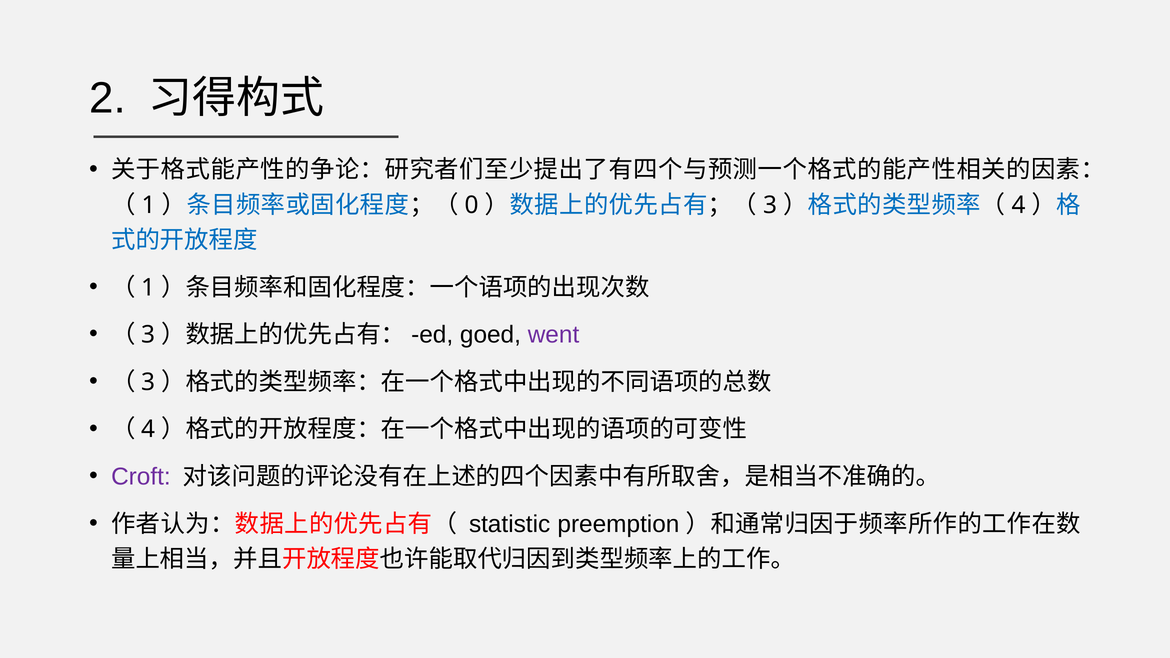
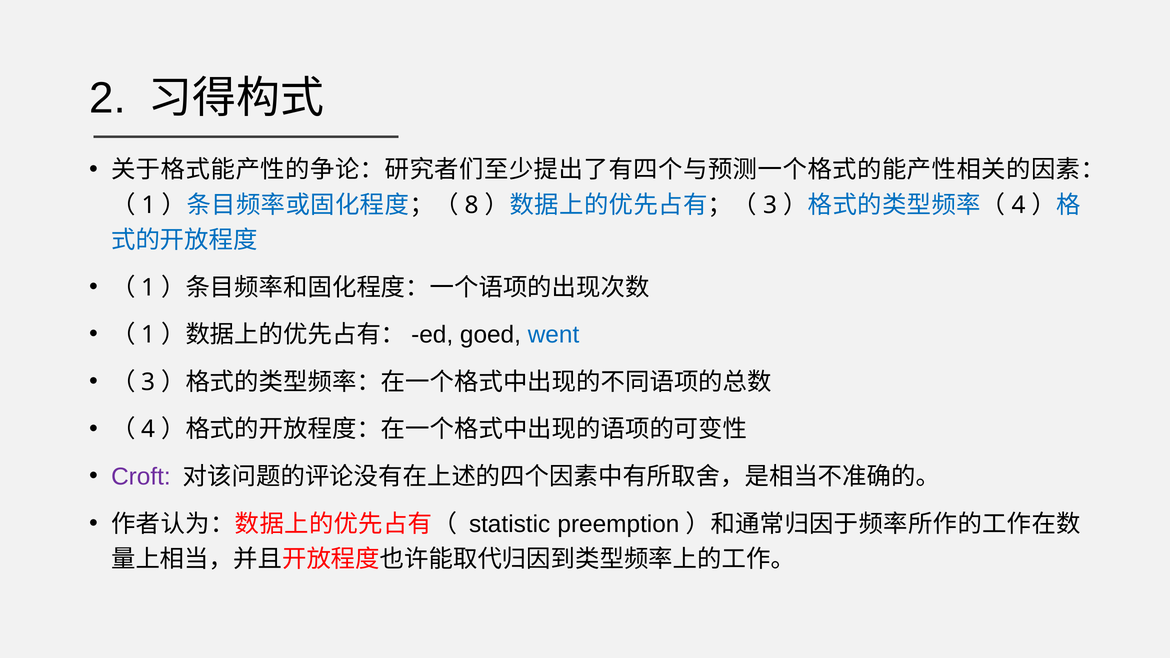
0: 0 -> 8 (472, 205)
3: 3 -> 1 (148, 335)
went colour: purple -> blue (554, 335)
